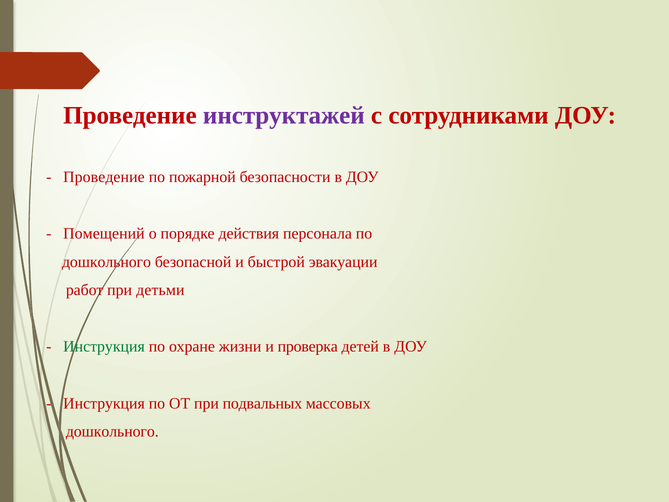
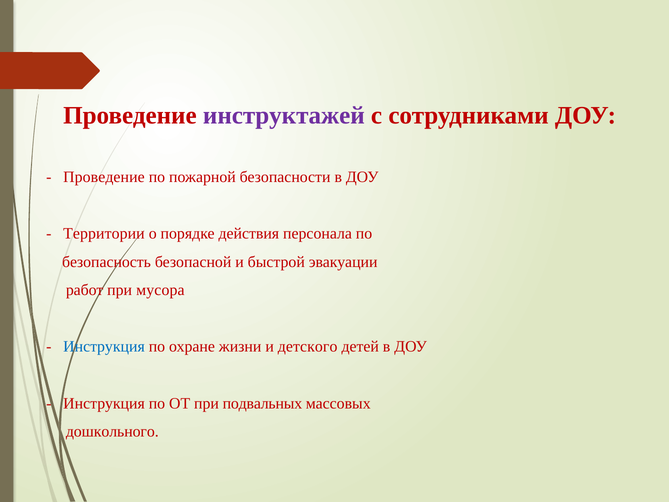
Помещений: Помещений -> Территории (104, 234)
дошкольного: дошкольного -> безопасность (106, 262)
детьми: детьми -> мусора (160, 290)
Инструкция colour: green -> blue (104, 347)
проверка: проверка -> детского (308, 347)
